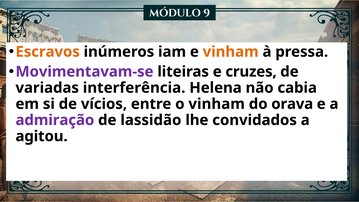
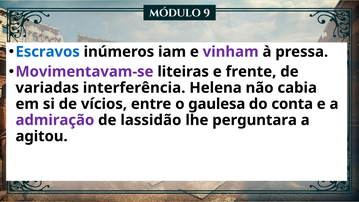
Escravos colour: orange -> blue (48, 52)
vinham colour: orange -> purple (231, 52)
cruzes: cruzes -> frente (251, 72)
o vinham: vinham -> gaulesa (217, 104)
orava: orava -> conta (292, 104)
convidados: convidados -> perguntara (255, 120)
